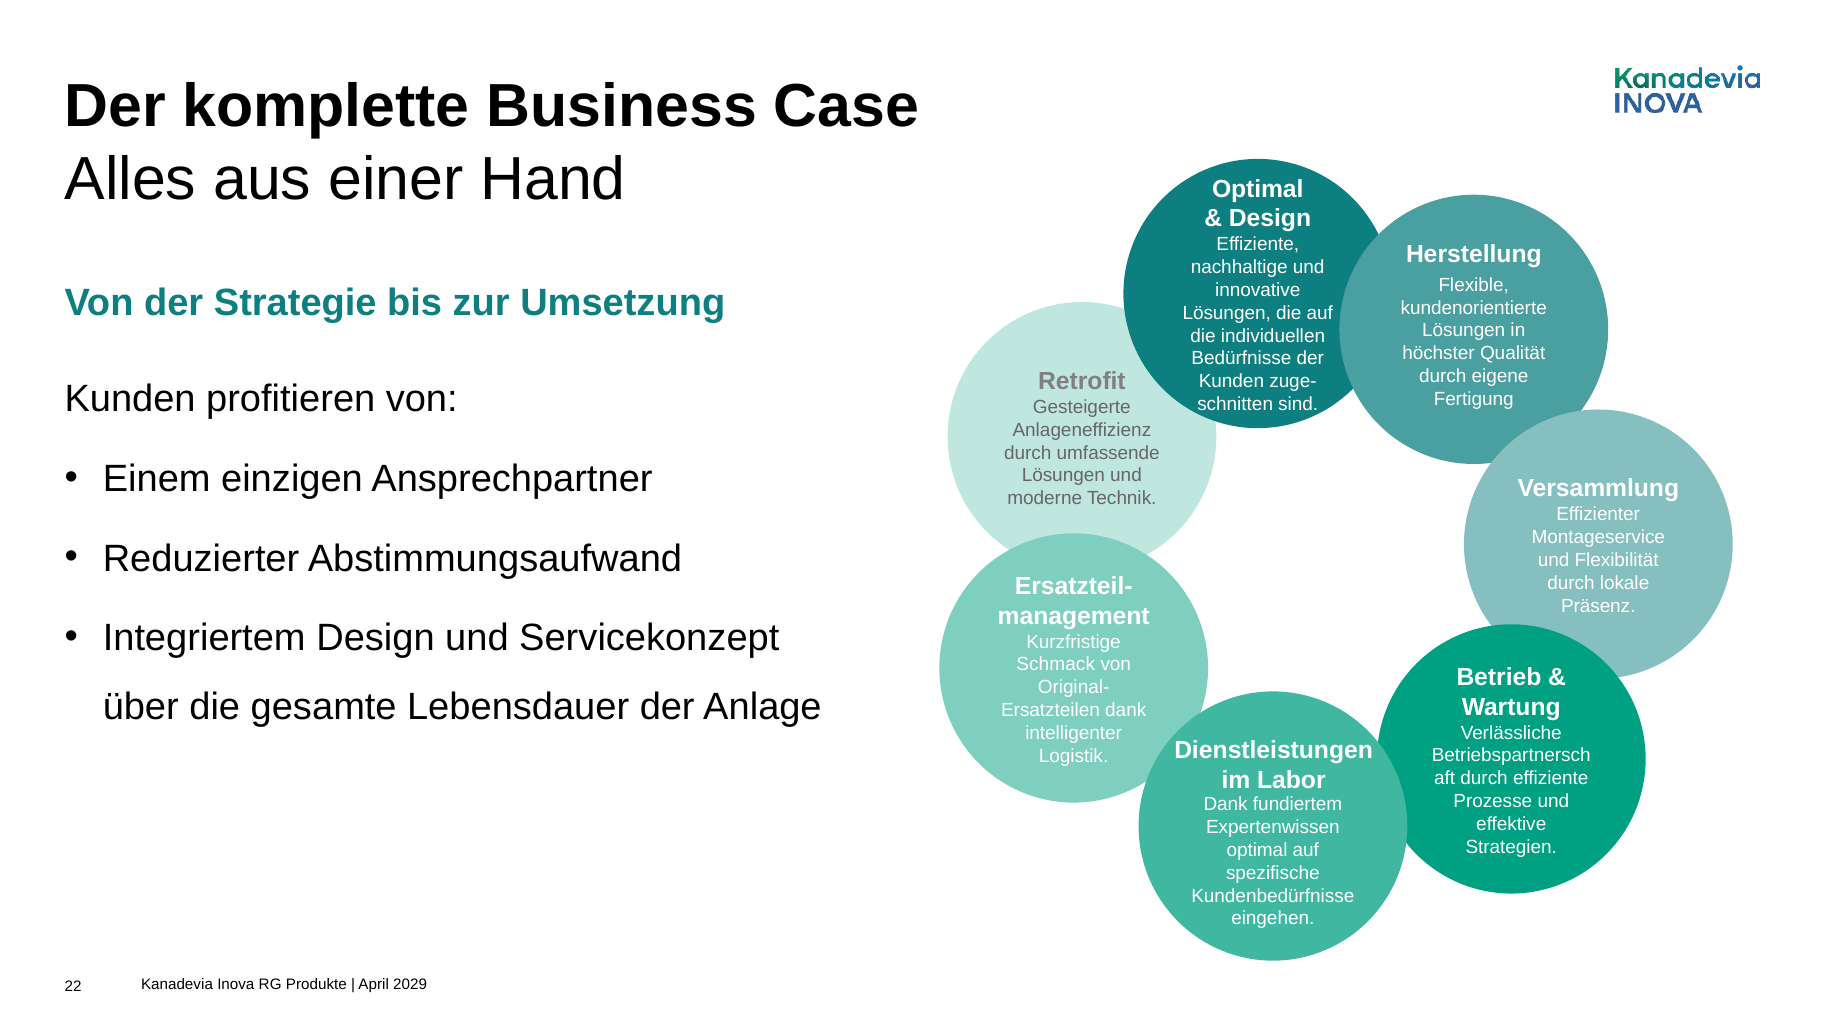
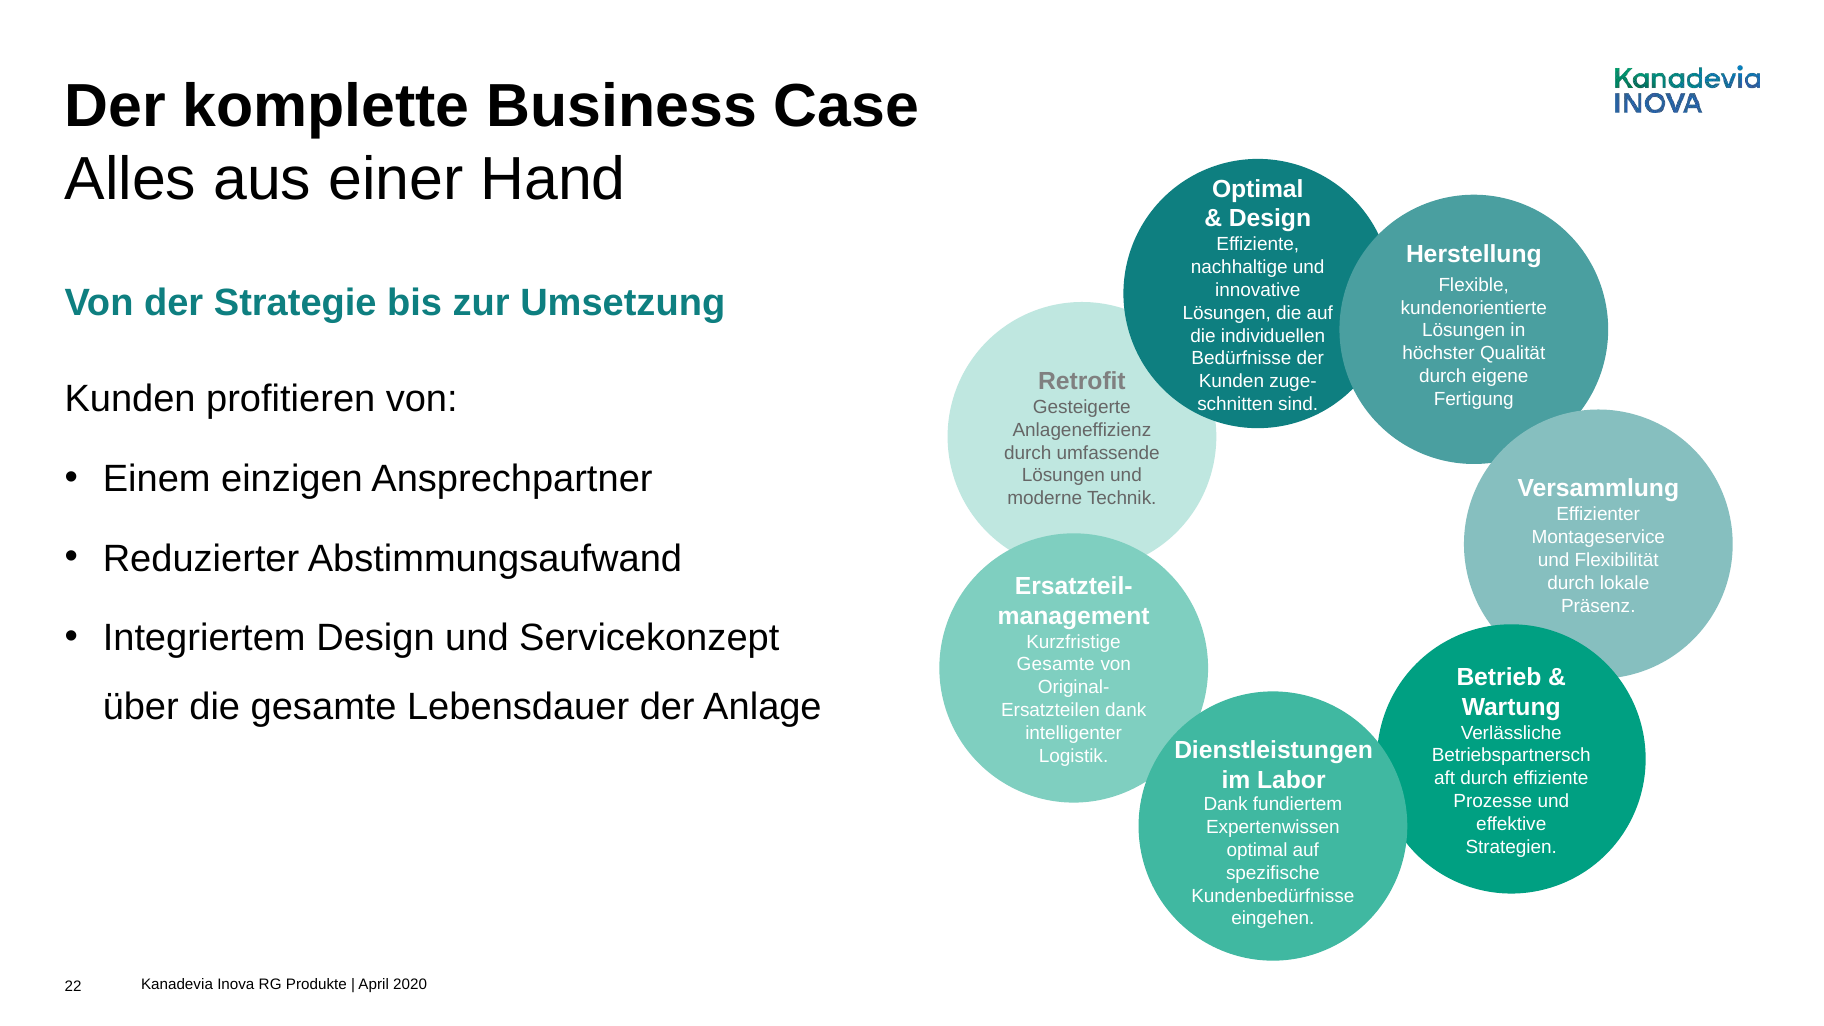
Schmack: Schmack -> Gesamte (1056, 665)
2029: 2029 -> 2020 (410, 984)
